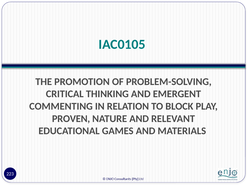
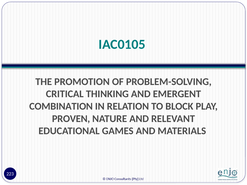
COMMENTING: COMMENTING -> COMBINATION (61, 106)
